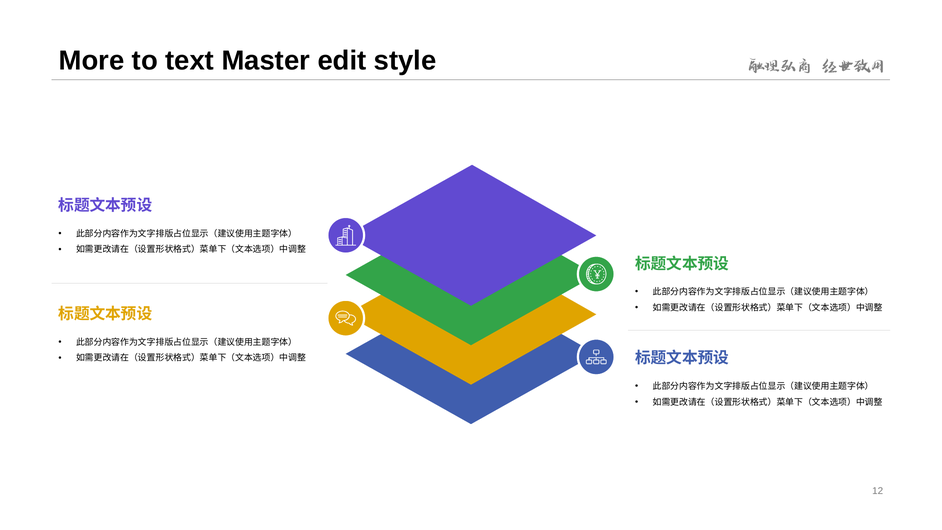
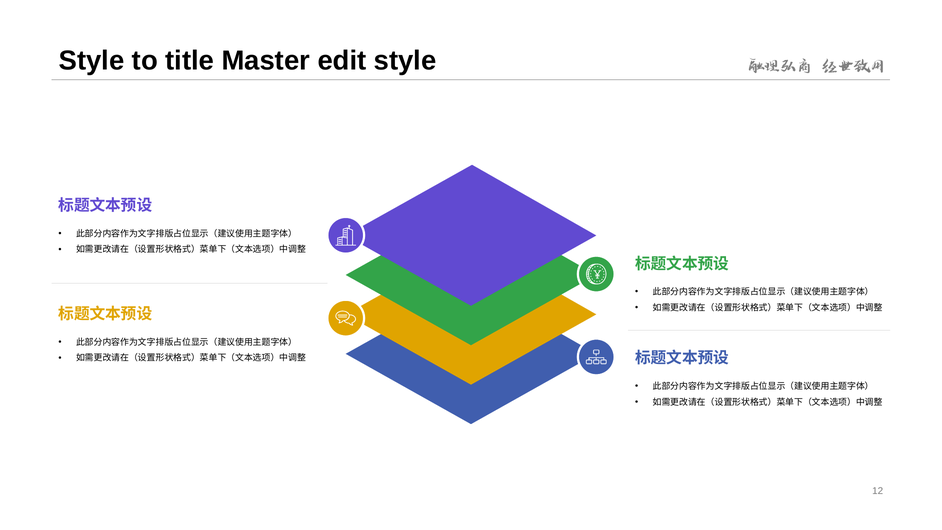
More: More -> Style (92, 61)
text: text -> title (190, 61)
